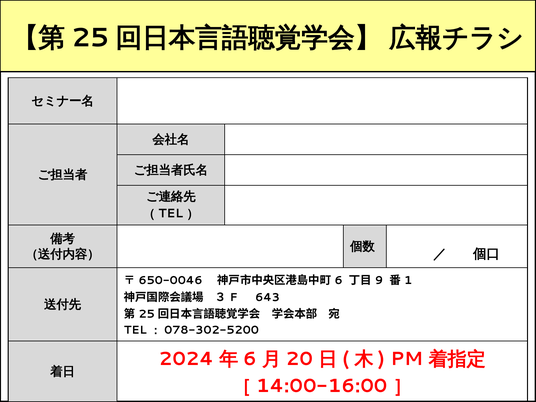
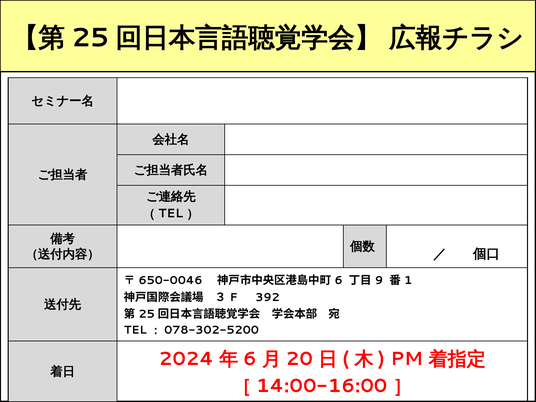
643: 643 -> 392 (267, 297)
